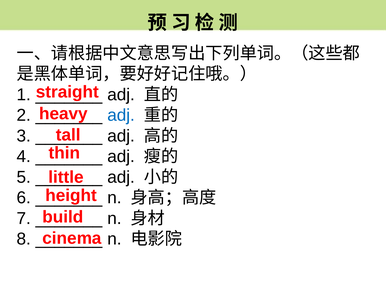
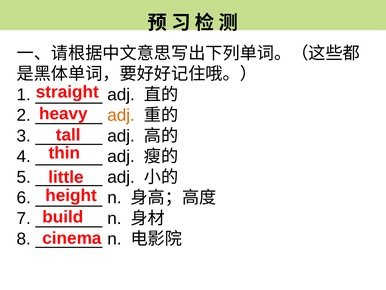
adj colour: blue -> orange (121, 115)
